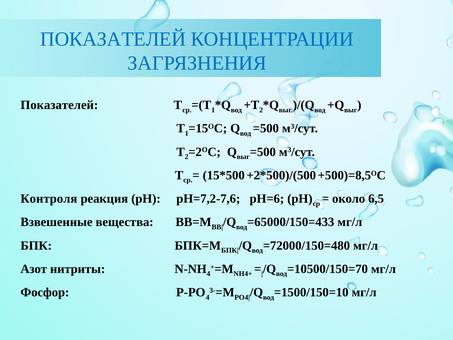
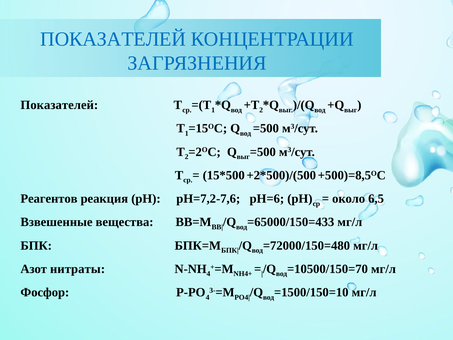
Контроля: Контроля -> Реагентов (49, 199)
нитриты: нитриты -> нитраты (78, 269)
